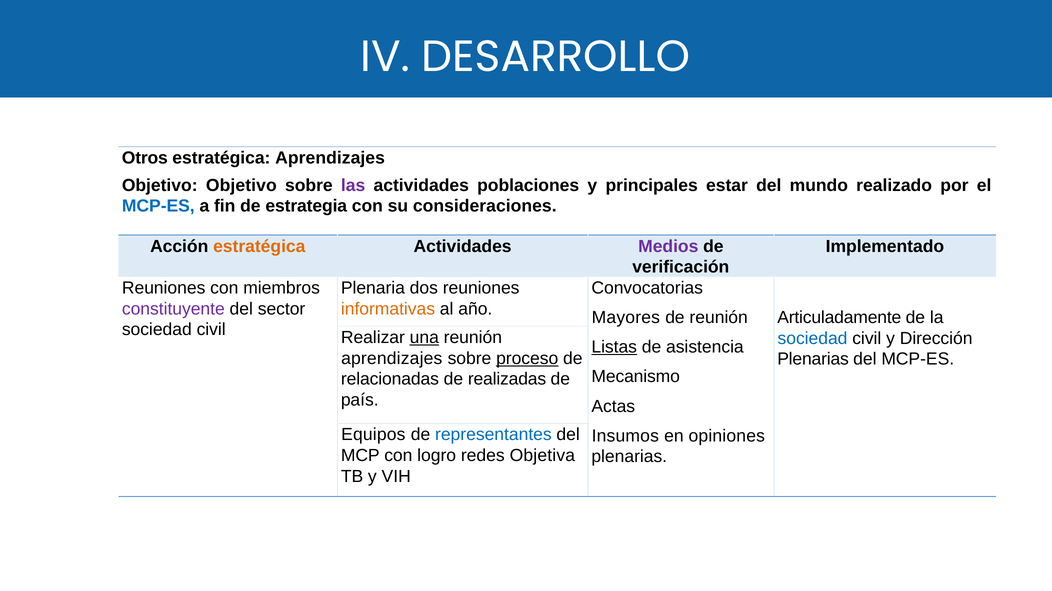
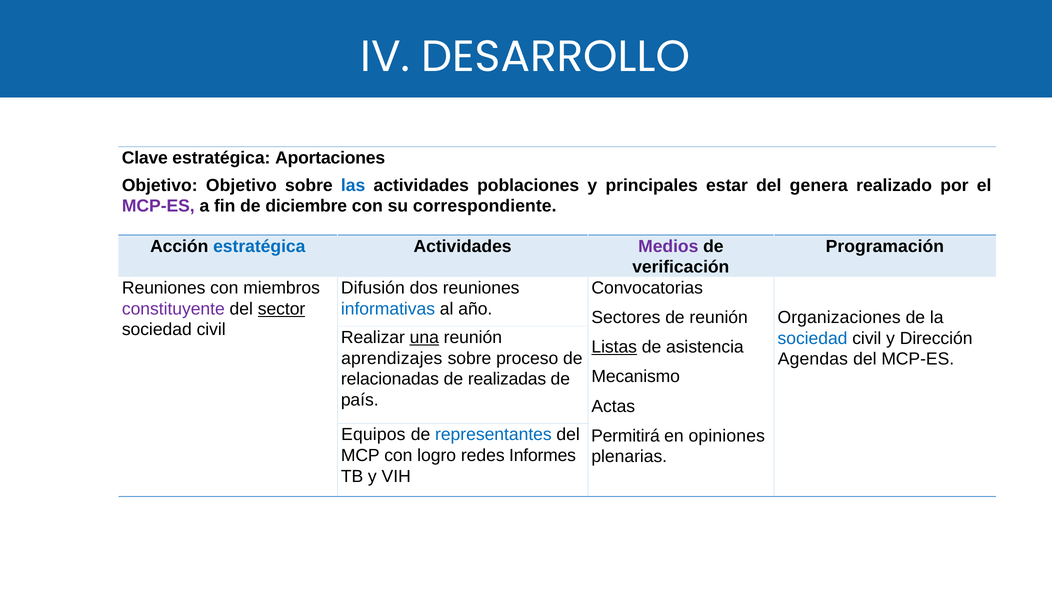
Otros: Otros -> Clave (145, 158)
estratégica Aprendizajes: Aprendizajes -> Aportaciones (330, 158)
las colour: purple -> blue (353, 186)
mundo: mundo -> genera (819, 186)
MCP-ES colour: blue -> purple (158, 206)
estrategia: estrategia -> diciembre (306, 206)
consideraciones: consideraciones -> correspondiente (485, 206)
estratégica colour: orange -> blue (259, 247)
Implementado: Implementado -> Programación (885, 247)
Plenaria: Plenaria -> Difusión (373, 288)
sector underline: none -> present (282, 309)
informativas colour: orange -> blue (388, 309)
Mayores: Mayores -> Sectores (626, 318)
Articuladamente: Articuladamente -> Organizaciones (839, 318)
proceso underline: present -> none (527, 359)
Plenarias: Plenarias -> Agendas (813, 360)
Insumos: Insumos -> Permitirá (625, 436)
Objetiva: Objetiva -> Informes (543, 456)
